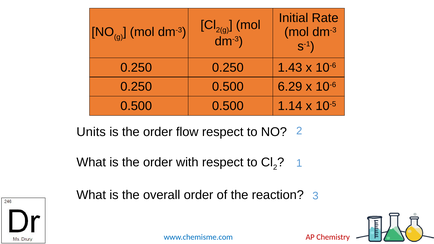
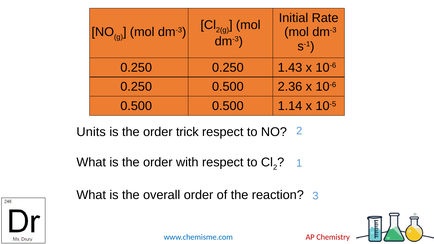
6.29: 6.29 -> 2.36 (290, 87)
flow: flow -> trick (187, 132)
